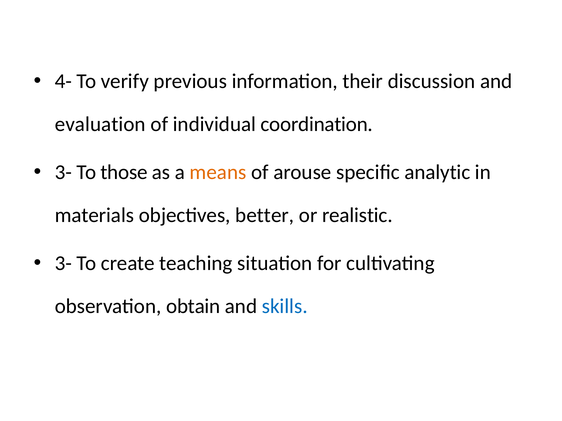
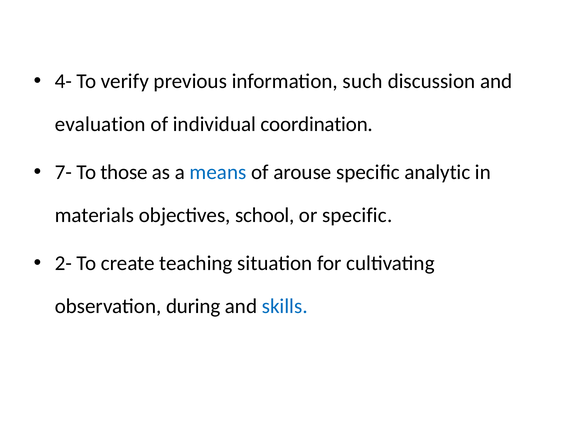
their: their -> such (363, 81)
3-: 3- -> 7- (63, 173)
means colour: orange -> blue (218, 173)
better: better -> school (265, 216)
or realistic: realistic -> specific (357, 216)
3-: 3- -> 2- (63, 264)
obtain: obtain -> during (193, 307)
